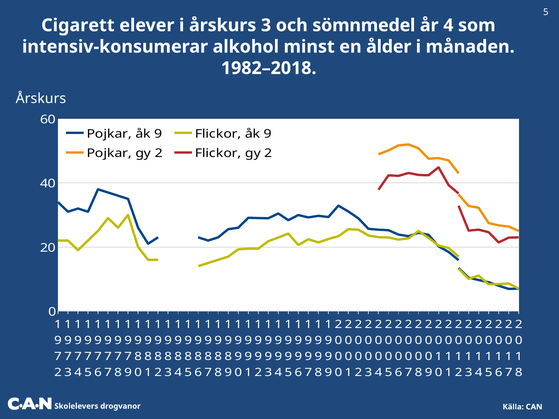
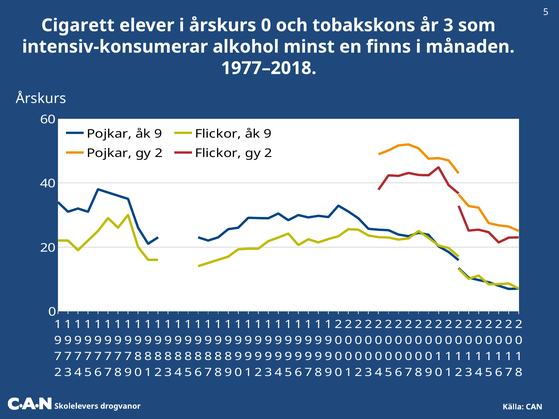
årskurs 3: 3 -> 0 (266, 25)
sömnmedel: sömnmedel -> tobakskons (364, 25)
år 4: 4 -> 3 (448, 25)
ålder: ålder -> finns (389, 47)
1982–2018: 1982–2018 -> 1977–2018 (269, 68)
